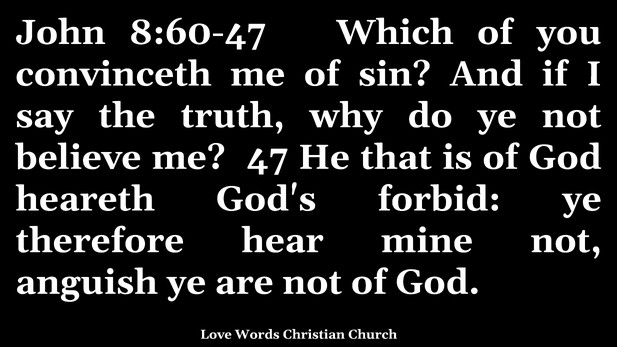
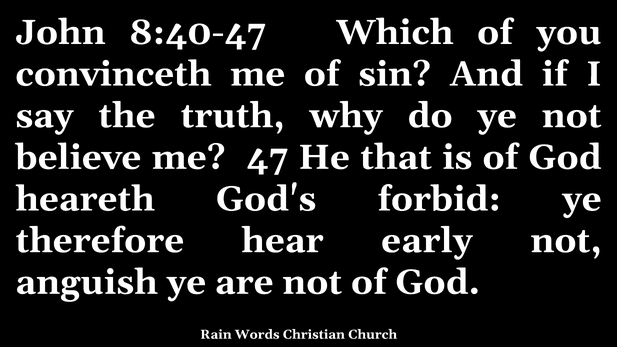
8:60-47: 8:60-47 -> 8:40-47 (198, 32)
mine: mine -> early (427, 241)
Love: Love -> Rain (216, 335)
